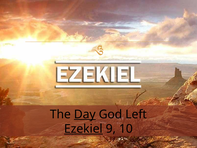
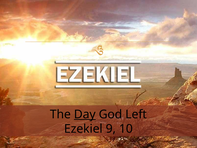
Ezekiel underline: present -> none (83, 129)
